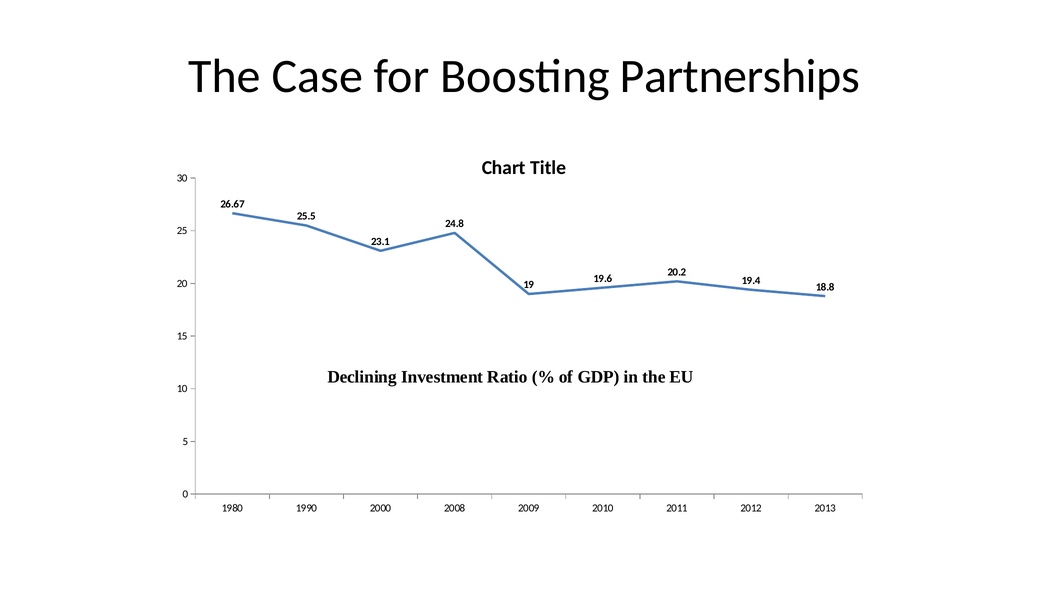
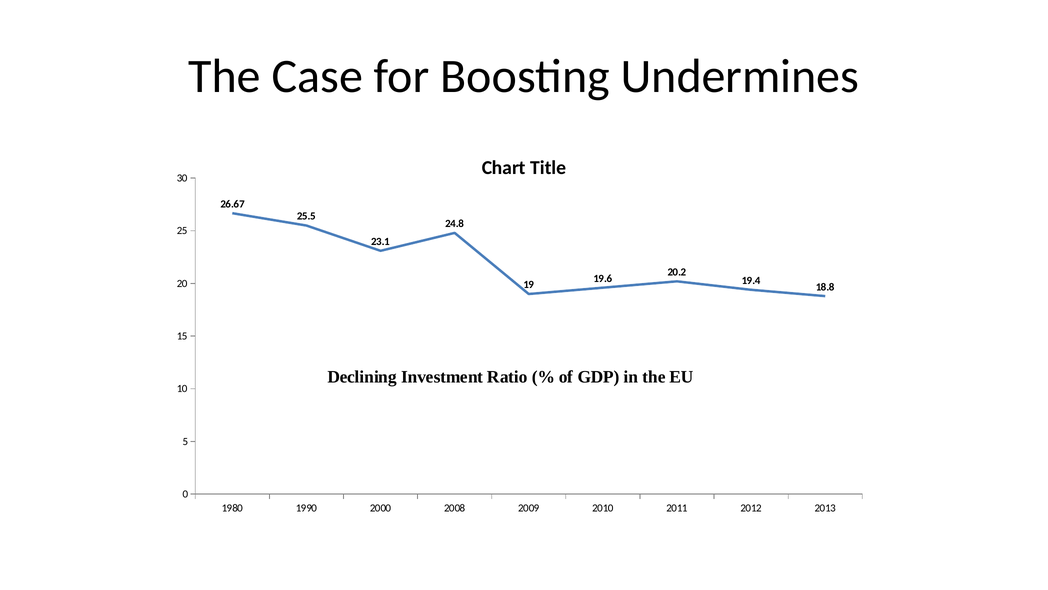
Partnerships: Partnerships -> Undermines (740, 76)
